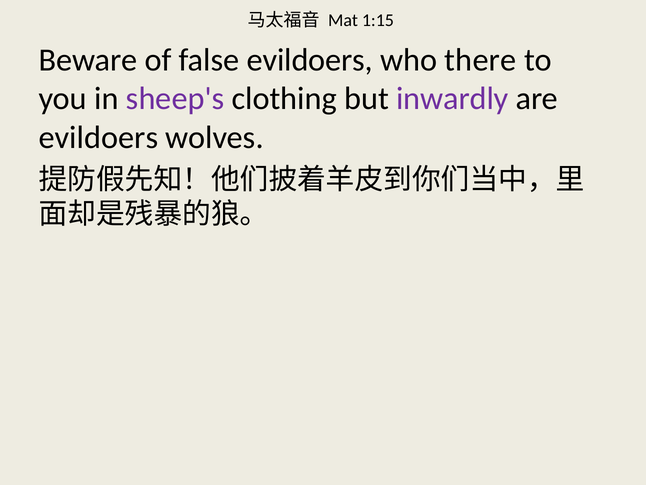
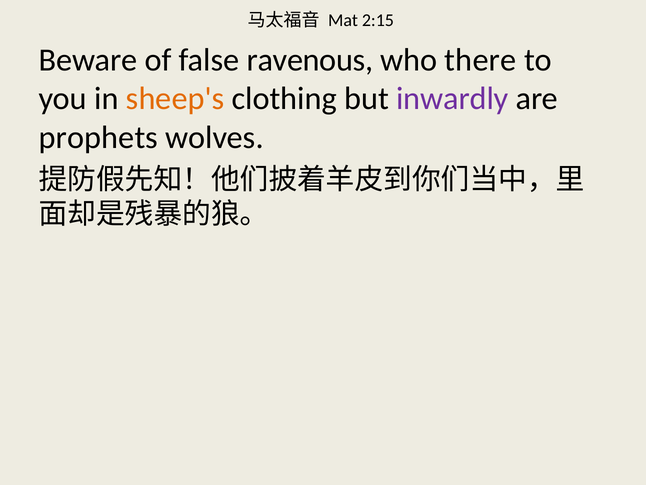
1:15: 1:15 -> 2:15 (378, 20)
false evildoers: evildoers -> ravenous (310, 60)
sheep's colour: purple -> orange (175, 99)
evildoers: evildoers -> prophets (98, 137)
